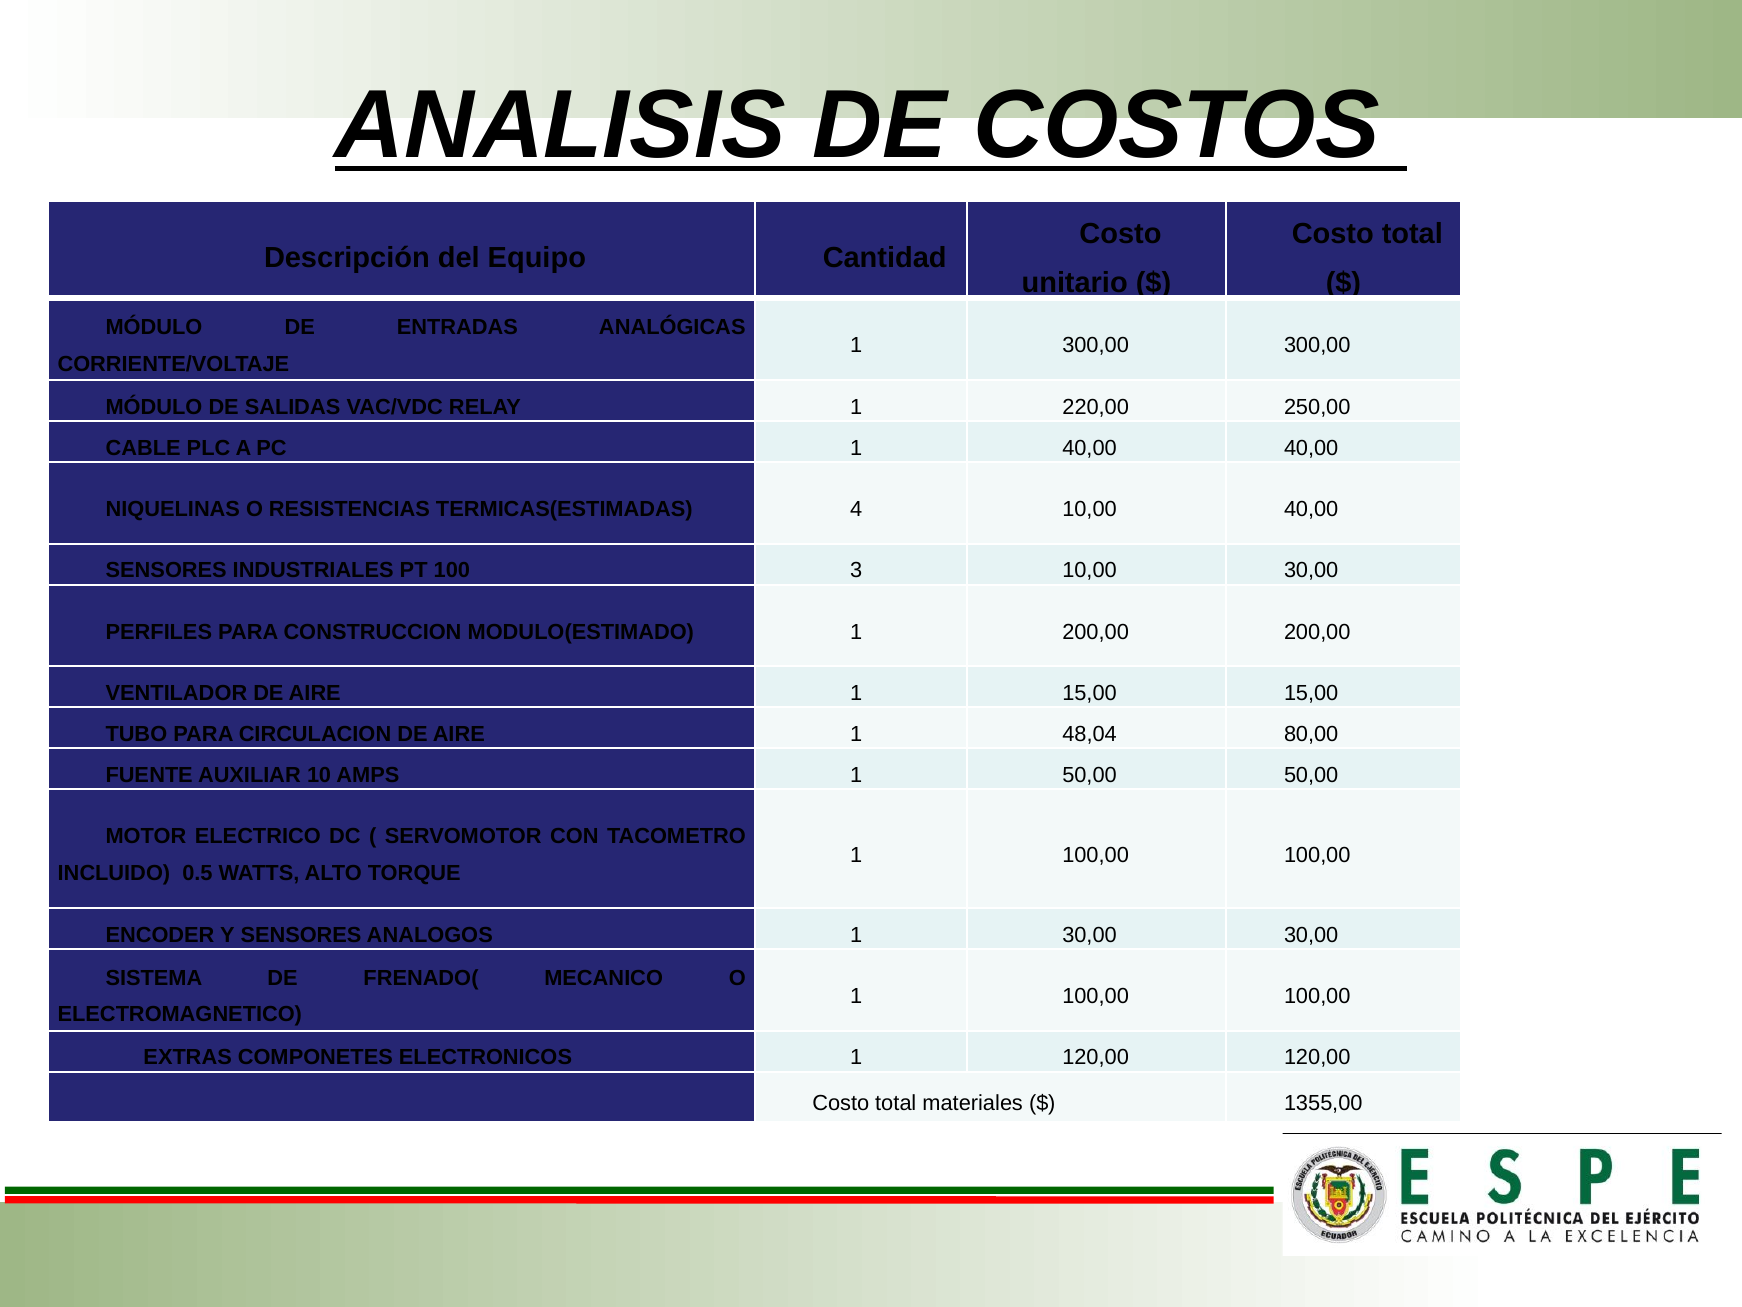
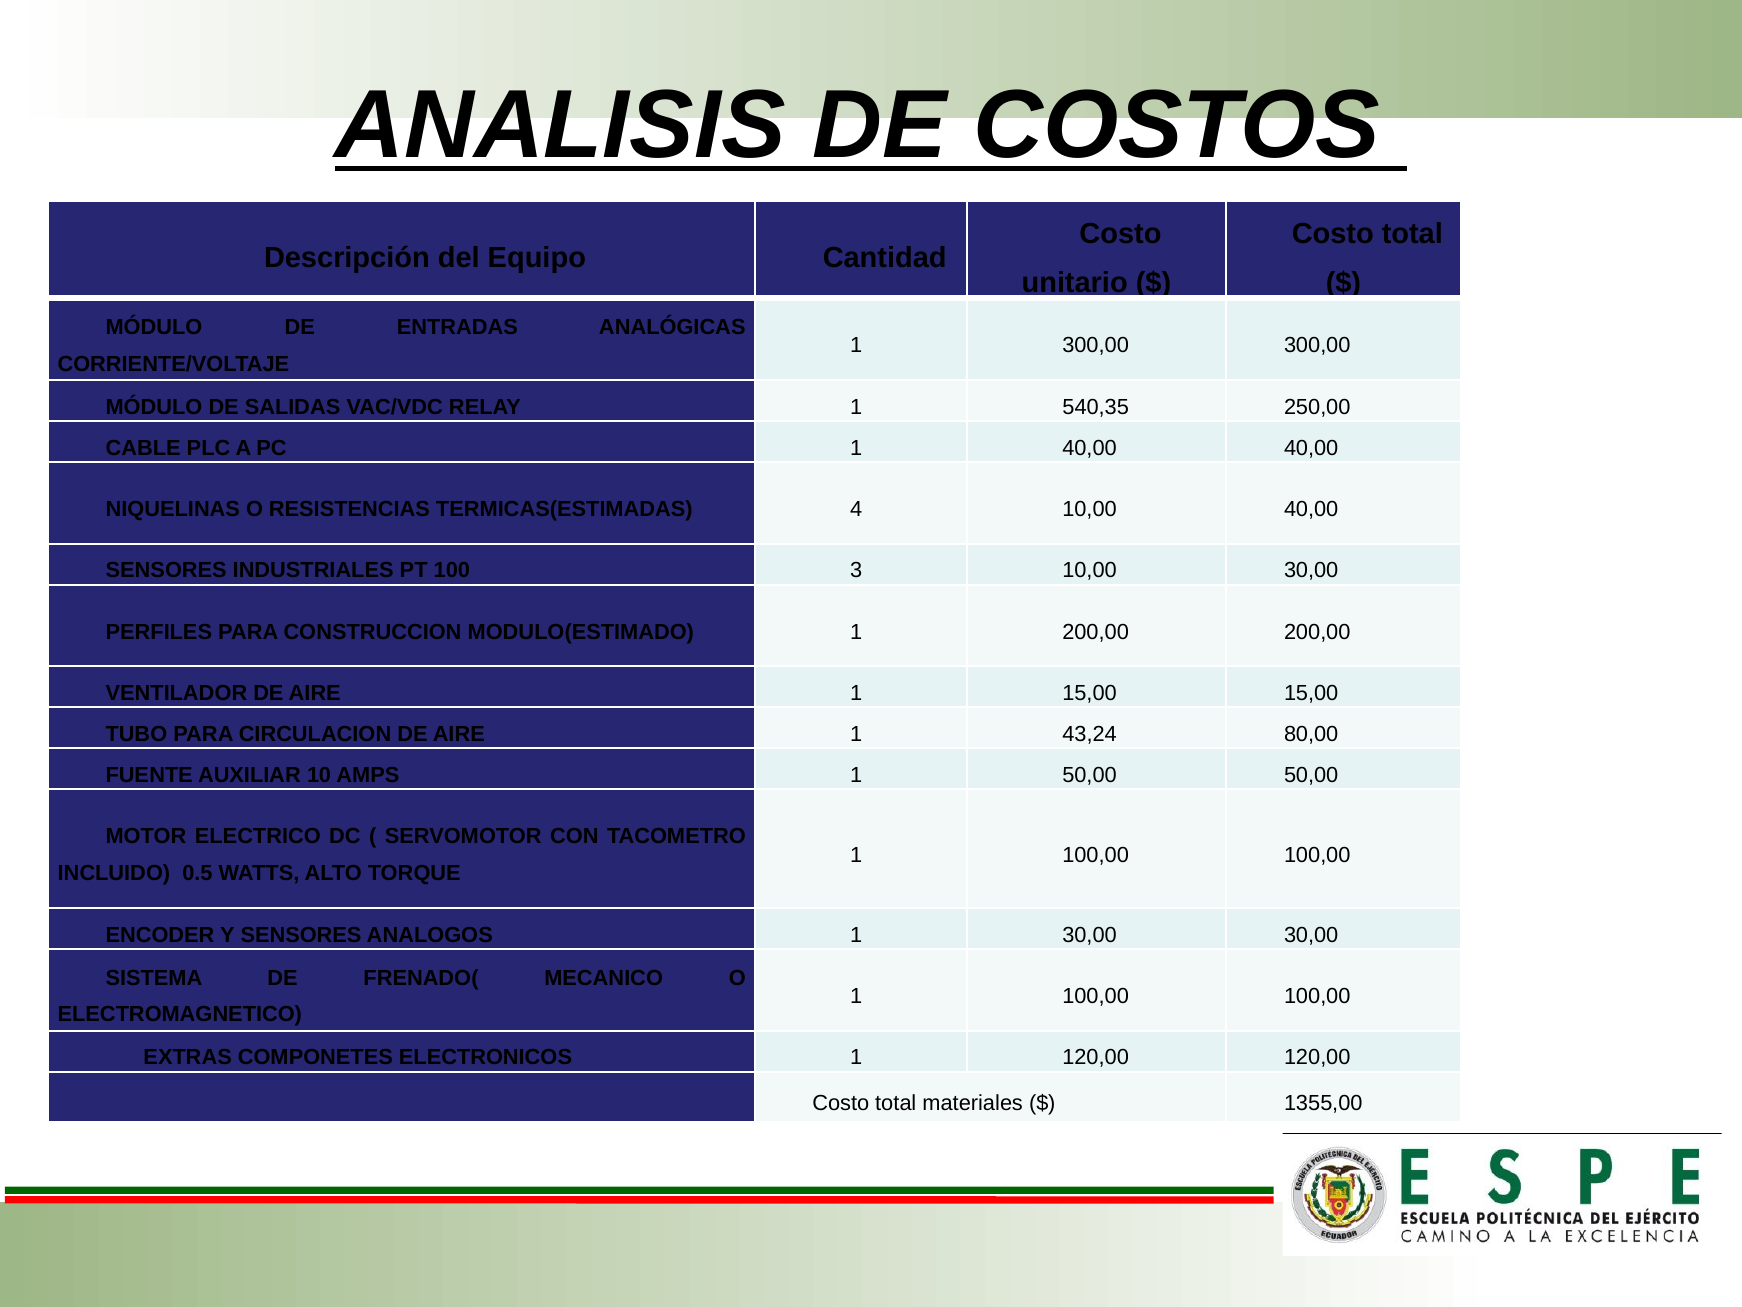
220,00: 220,00 -> 540,35 (1096, 407)
48,04: 48,04 -> 43,24 (1090, 734)
